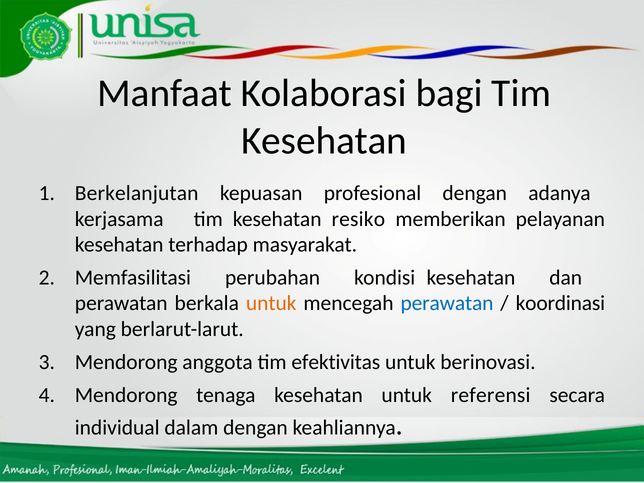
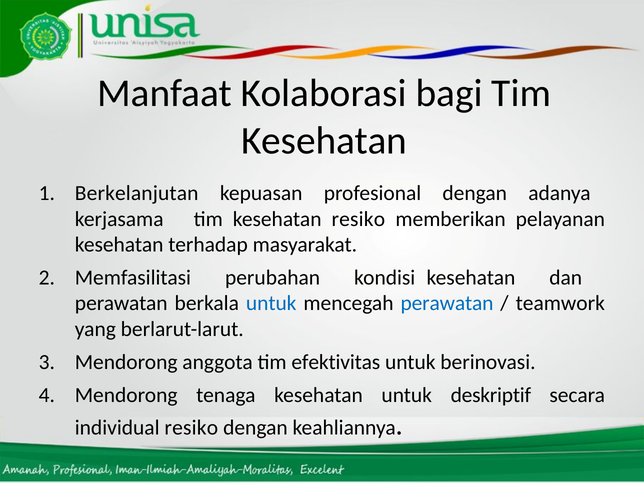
untuk colour: orange -> blue (271, 303)
koordinasi: koordinasi -> teamwork (560, 303)
referensi: referensi -> deskriptif (491, 395)
individual dalam: dalam -> resiko (191, 428)
